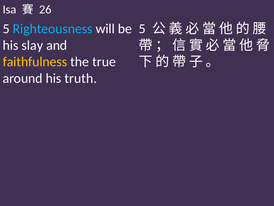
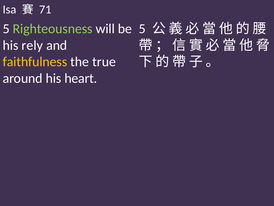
26: 26 -> 71 (45, 10)
Righteousness colour: light blue -> light green (53, 29)
slay: slay -> rely (32, 45)
truth: truth -> heart (81, 78)
